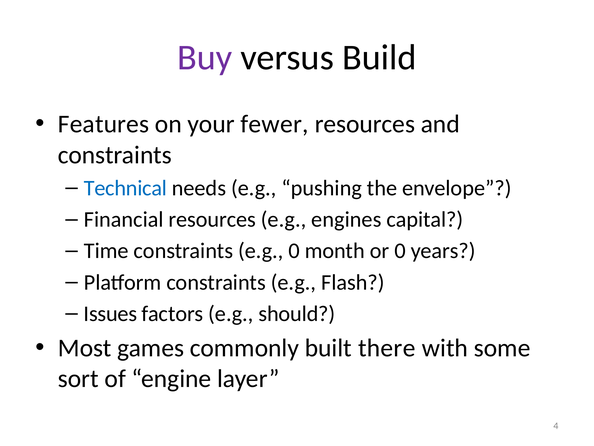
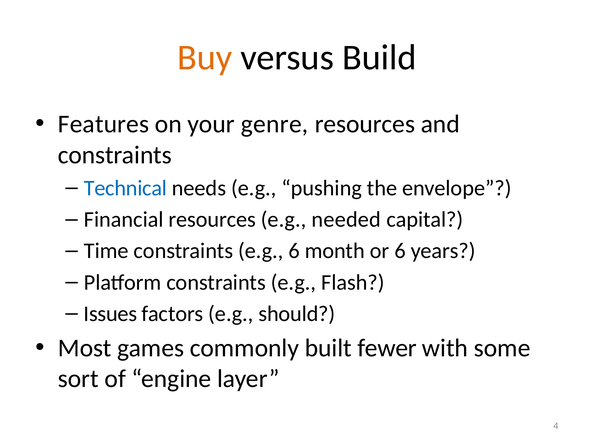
Buy colour: purple -> orange (205, 58)
fewer: fewer -> genre (275, 124)
engines: engines -> needed (346, 219)
e.g 0: 0 -> 6 (294, 251)
or 0: 0 -> 6 (400, 251)
there: there -> fewer (387, 348)
